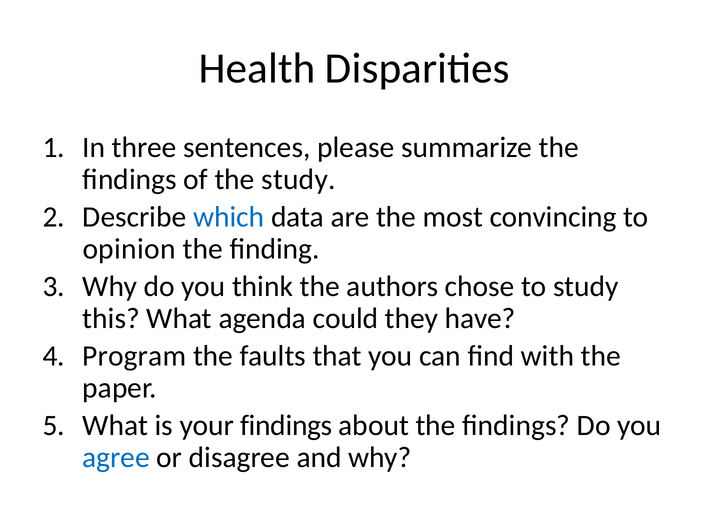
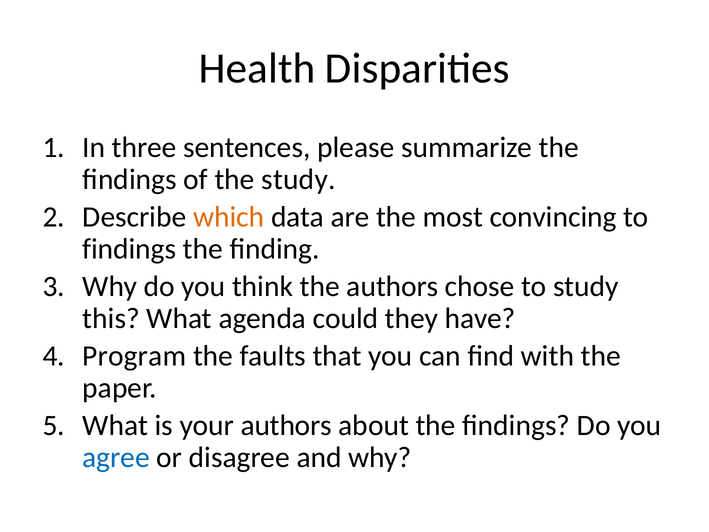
which colour: blue -> orange (229, 217)
opinion: opinion -> findings (129, 249)
your findings: findings -> authors (286, 425)
